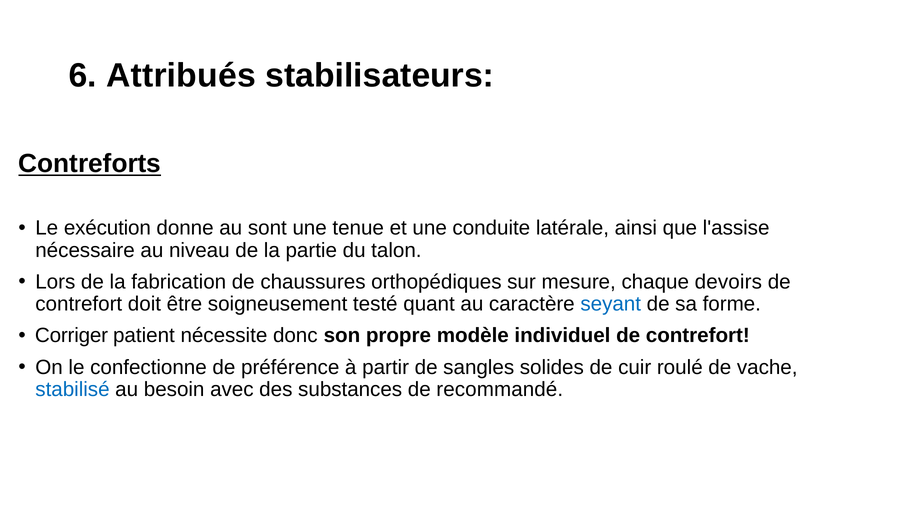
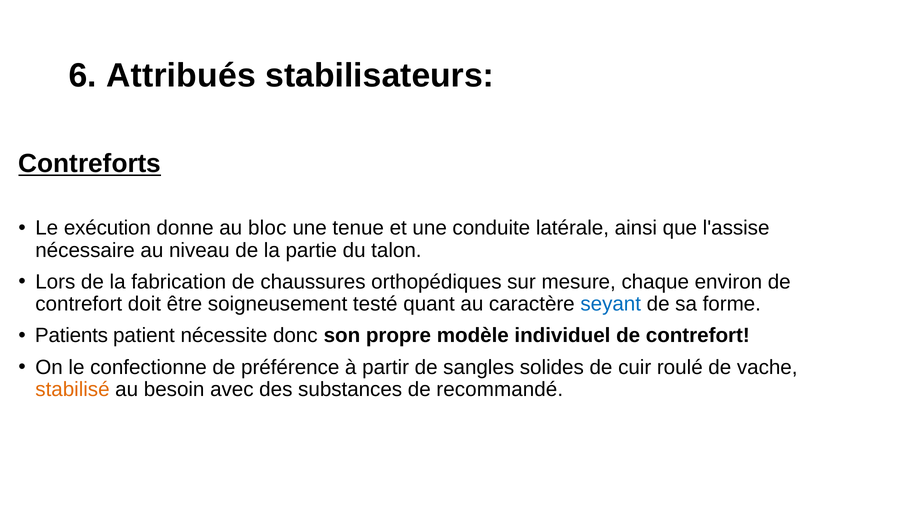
sont: sont -> bloc (267, 228)
devoirs: devoirs -> environ (728, 282)
Corriger: Corriger -> Patients (72, 336)
stabilisé colour: blue -> orange (72, 390)
